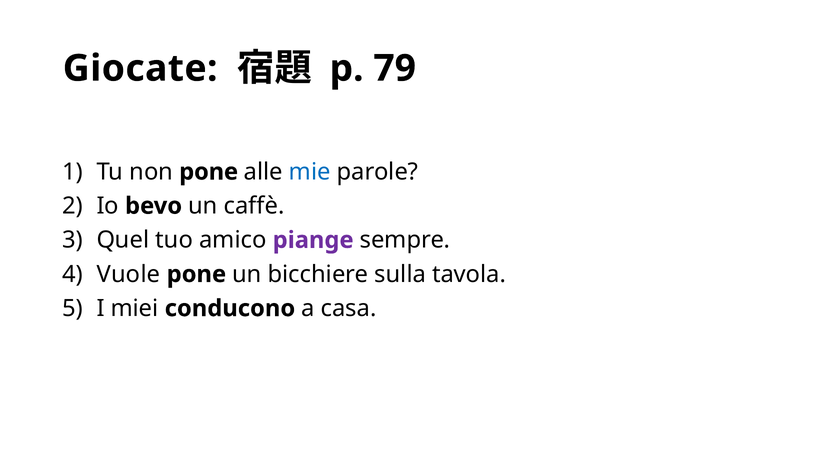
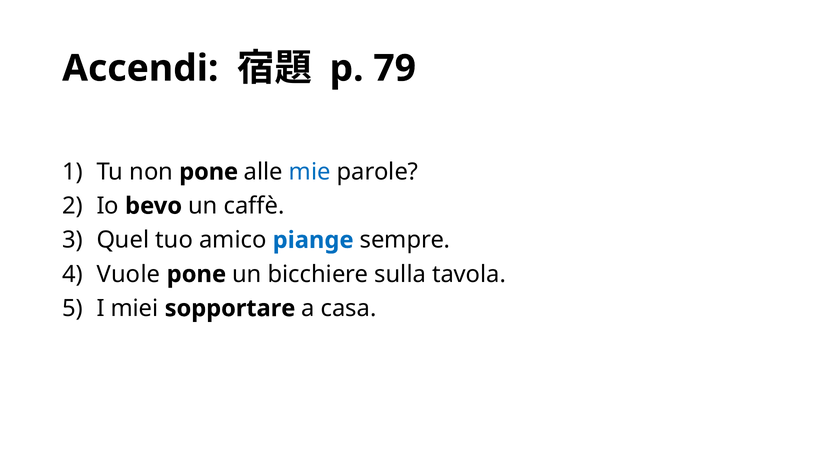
Giocate: Giocate -> Accendi (140, 68)
piange colour: purple -> blue (313, 240)
conducono: conducono -> sopportare (230, 309)
